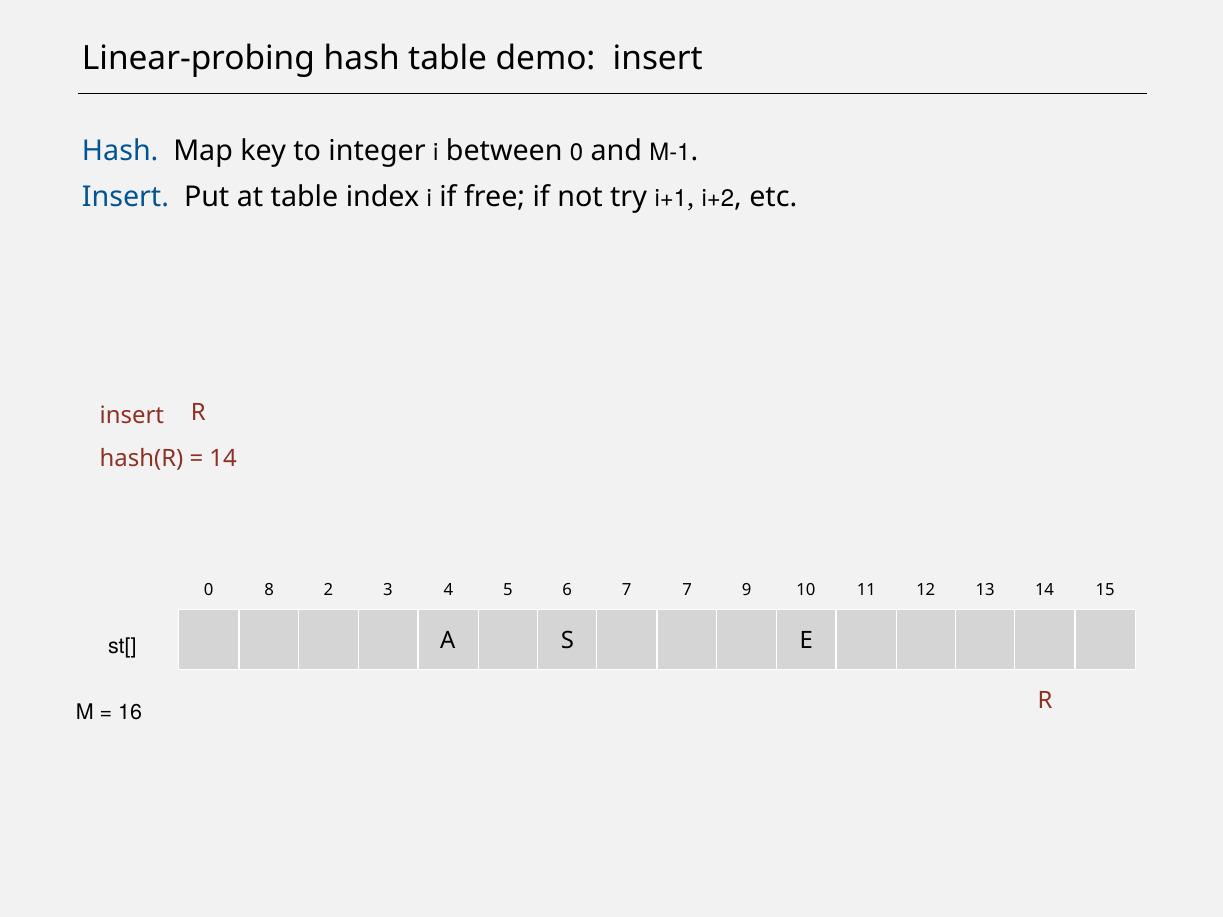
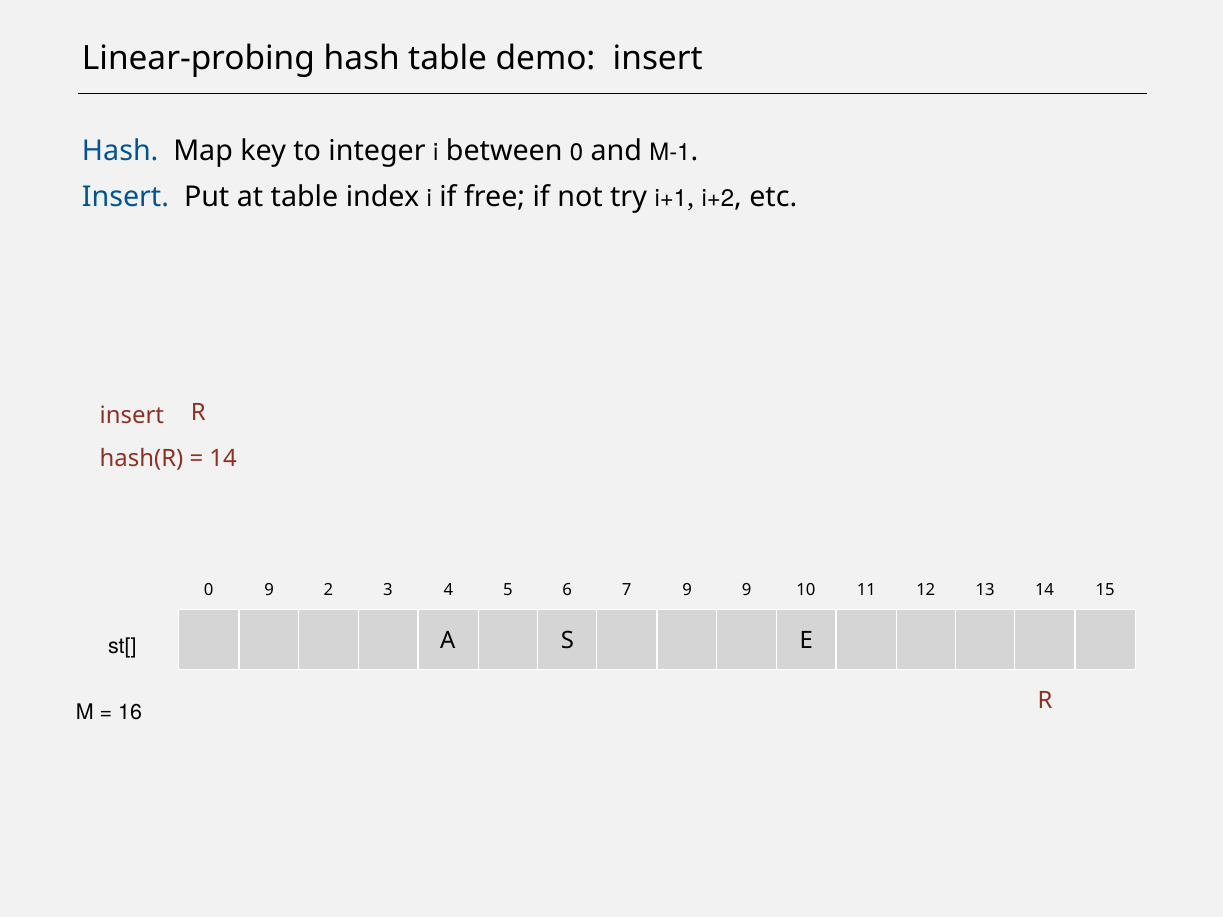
0 8: 8 -> 9 (269, 590)
7 7: 7 -> 9 (687, 590)
